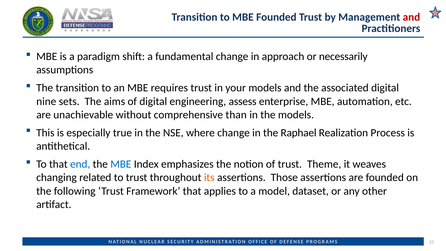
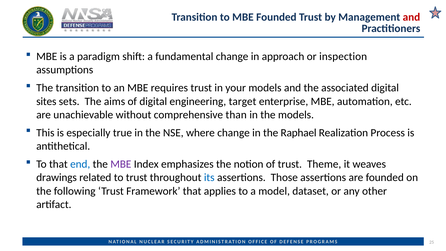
necessarily: necessarily -> inspection (343, 57)
nine: nine -> sites (46, 101)
assess: assess -> target (243, 101)
MBE colour: blue -> purple (121, 164)
changing: changing -> drawings (57, 178)
its colour: orange -> blue (209, 178)
